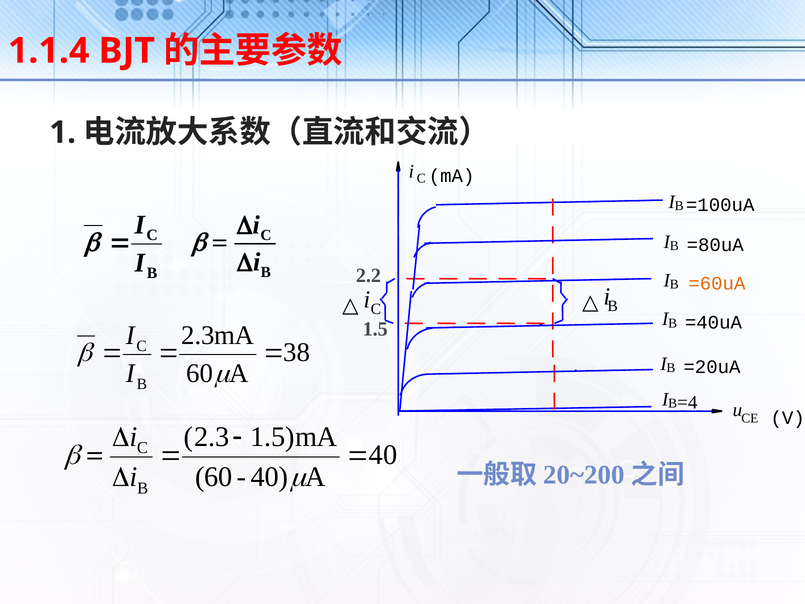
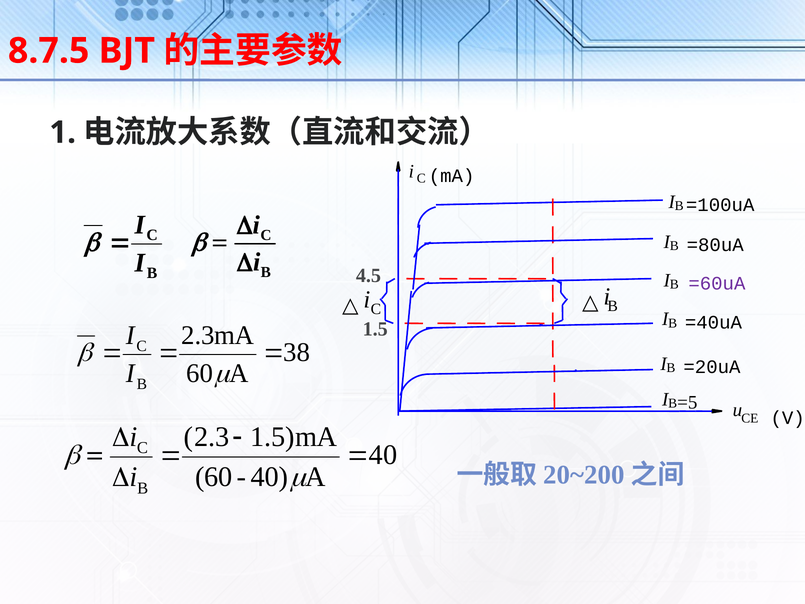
1.1.4: 1.1.4 -> 8.7.5 (49, 51)
2.2: 2.2 -> 4.5 (368, 276)
=60uA colour: orange -> purple (717, 284)
=4: =4 -> =5 (687, 402)
